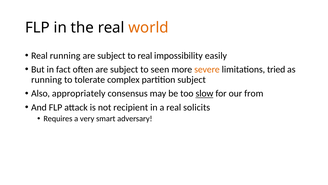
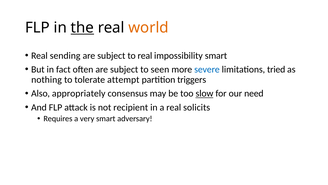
the underline: none -> present (82, 28)
Real running: running -> sending (65, 55)
impossibility easily: easily -> smart (216, 55)
severe colour: orange -> blue (207, 69)
running: running -> nothing (47, 80)
complex: complex -> attempt (123, 80)
partition subject: subject -> triggers (192, 80)
from: from -> need (254, 93)
